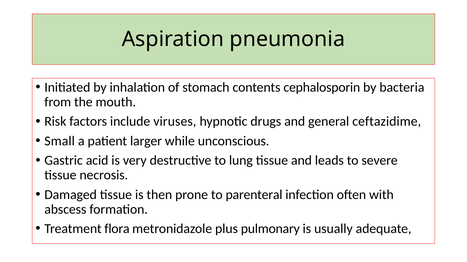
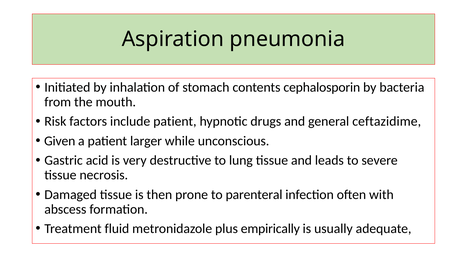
include viruses: viruses -> patient (175, 122)
Small: Small -> Given (60, 141)
flora: flora -> fluid (117, 229)
pulmonary: pulmonary -> empirically (270, 229)
